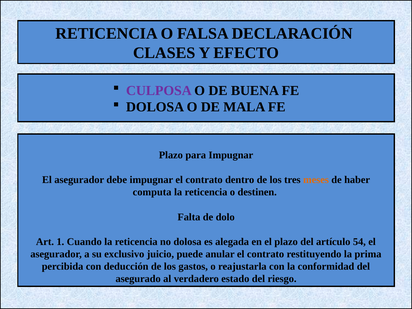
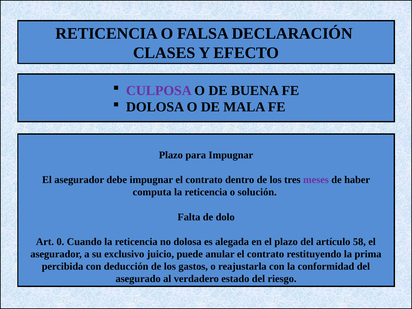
meses colour: orange -> purple (316, 180)
destinen: destinen -> solución (257, 192)
1: 1 -> 0 (60, 242)
54: 54 -> 58 (359, 242)
